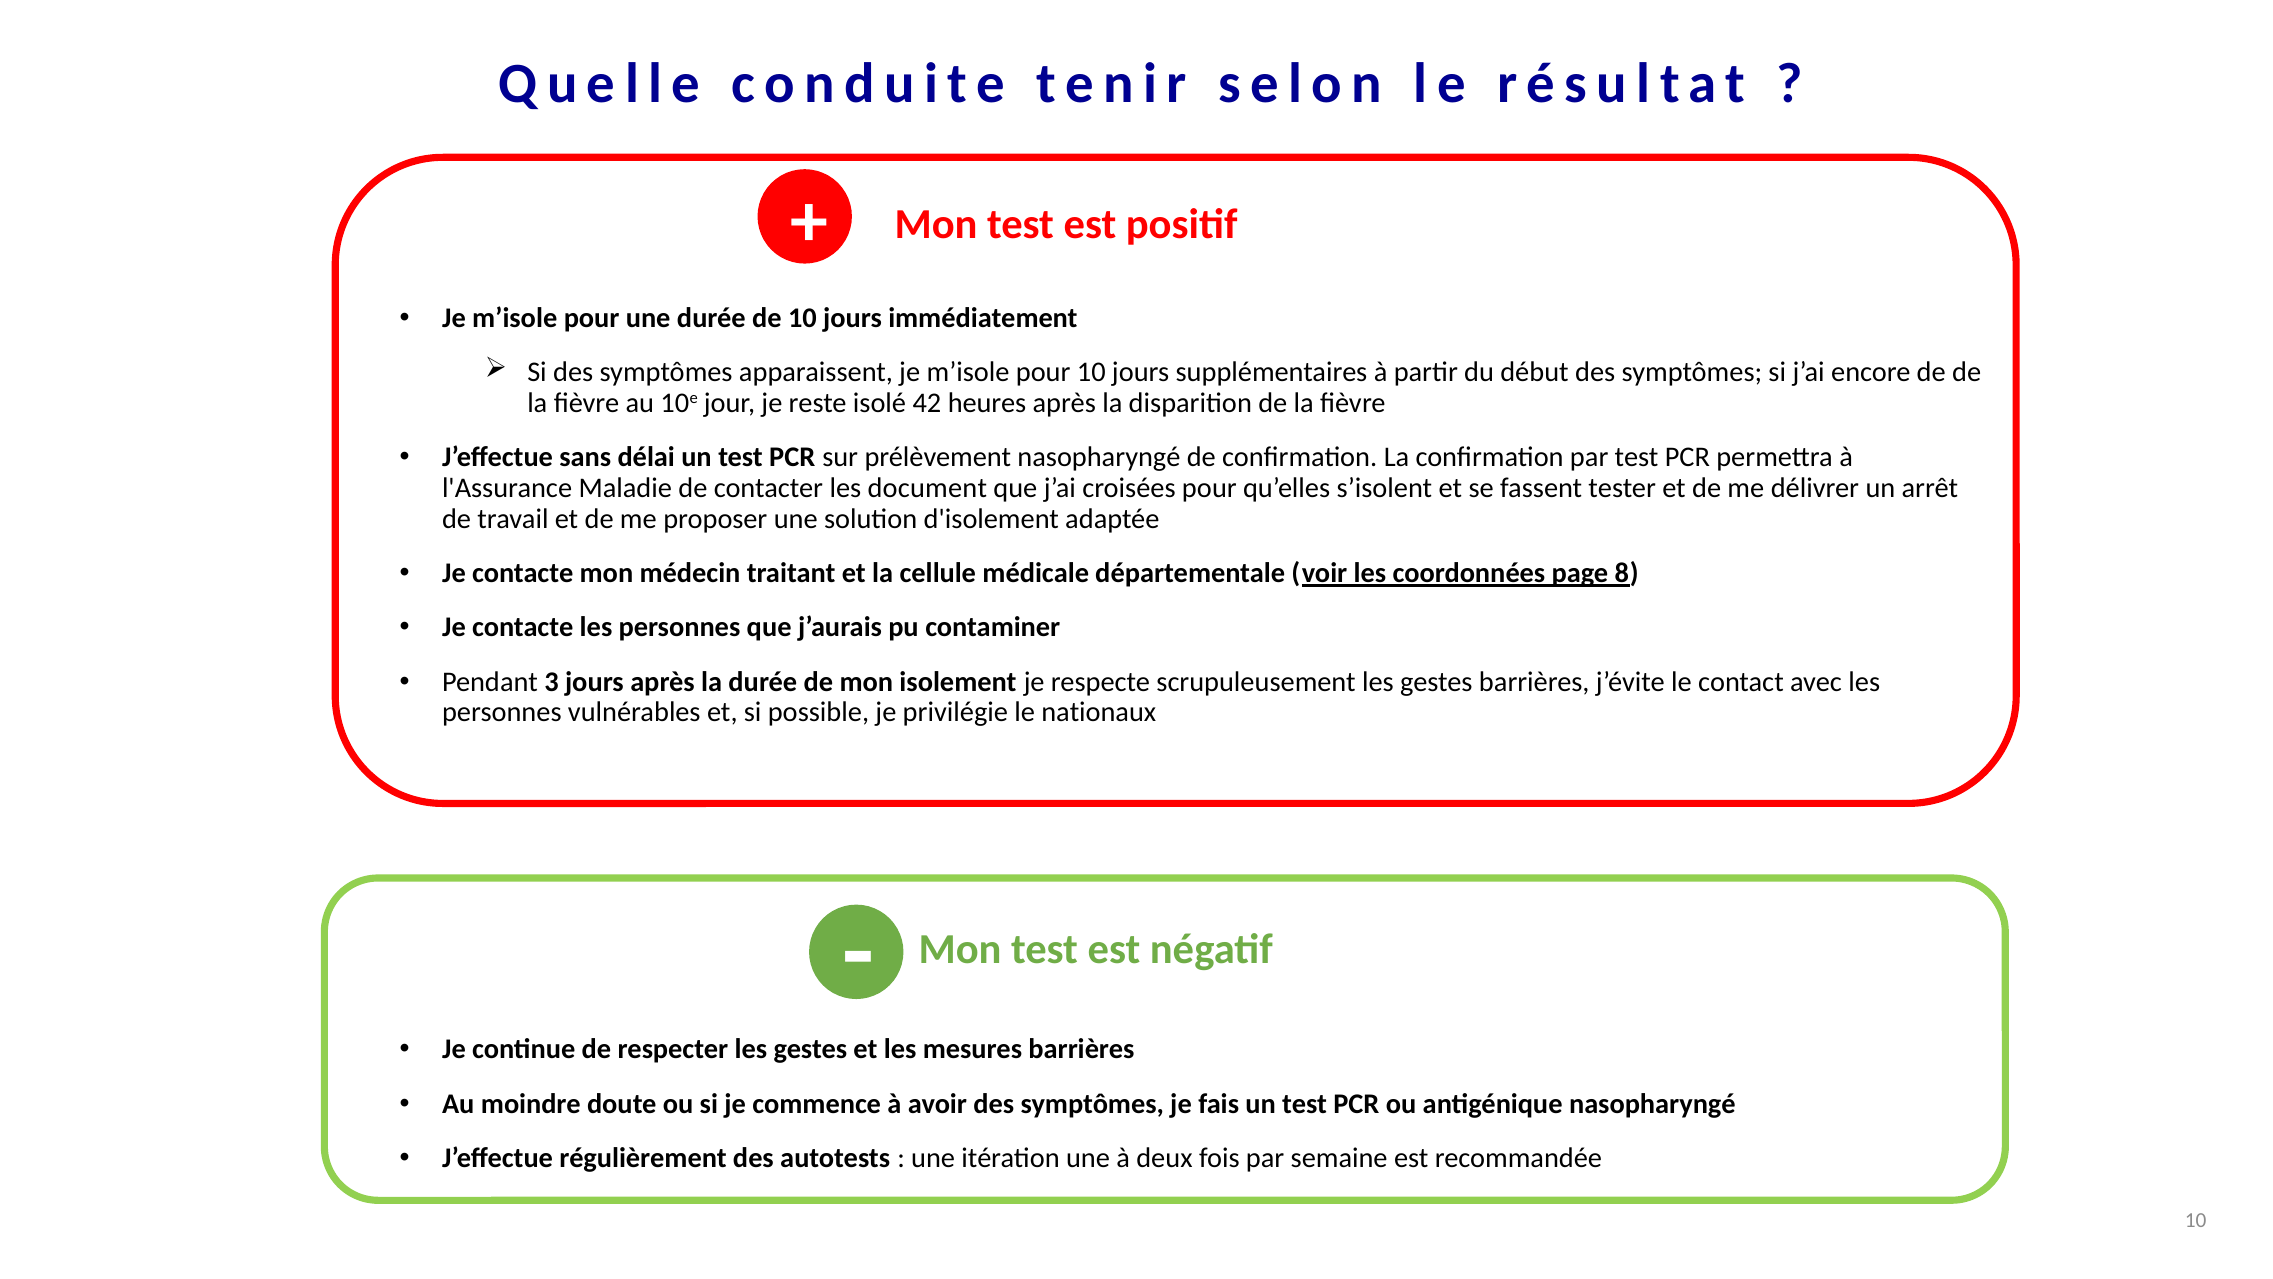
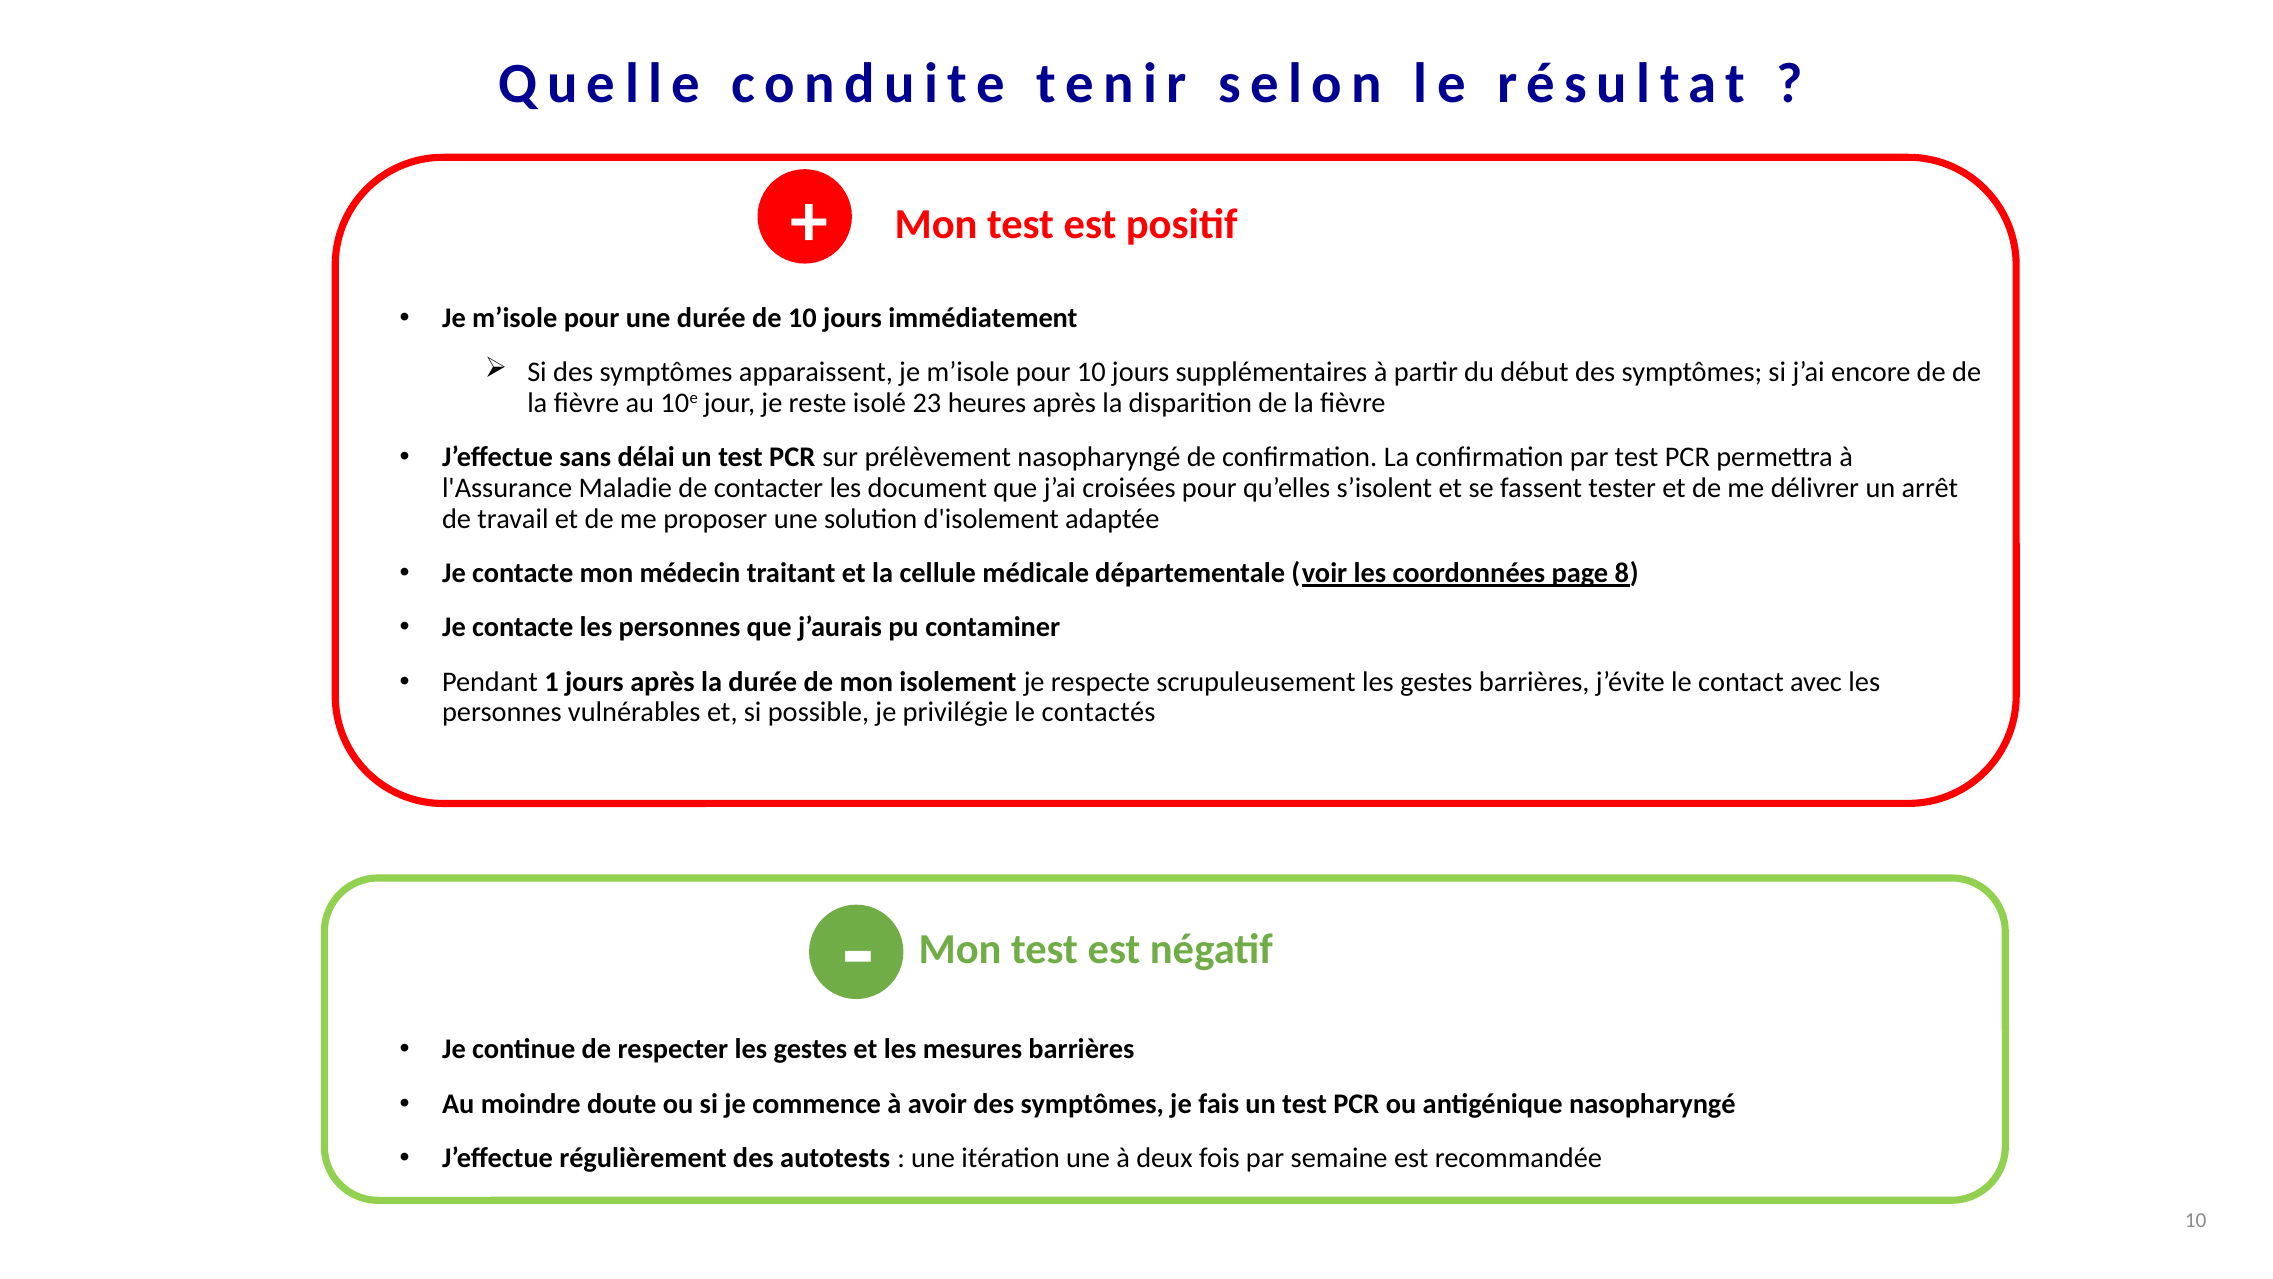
42: 42 -> 23 (927, 403)
3: 3 -> 1 (552, 682)
nationaux: nationaux -> contactés (1099, 712)
